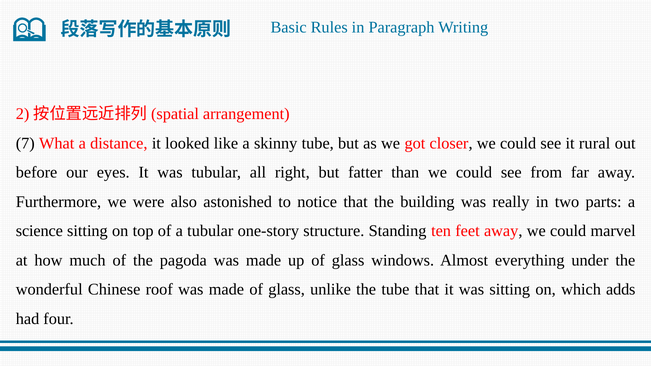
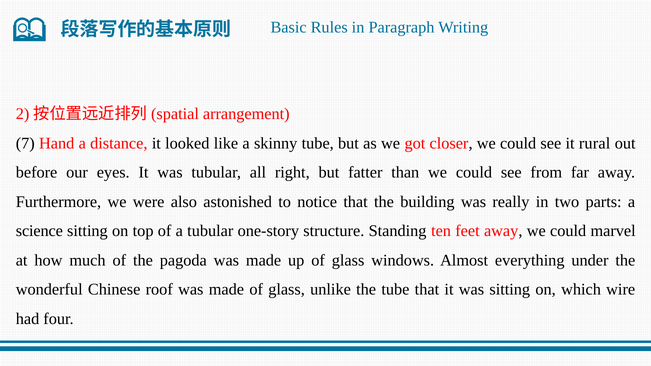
What: What -> Hand (57, 143)
adds: adds -> wire (621, 290)
